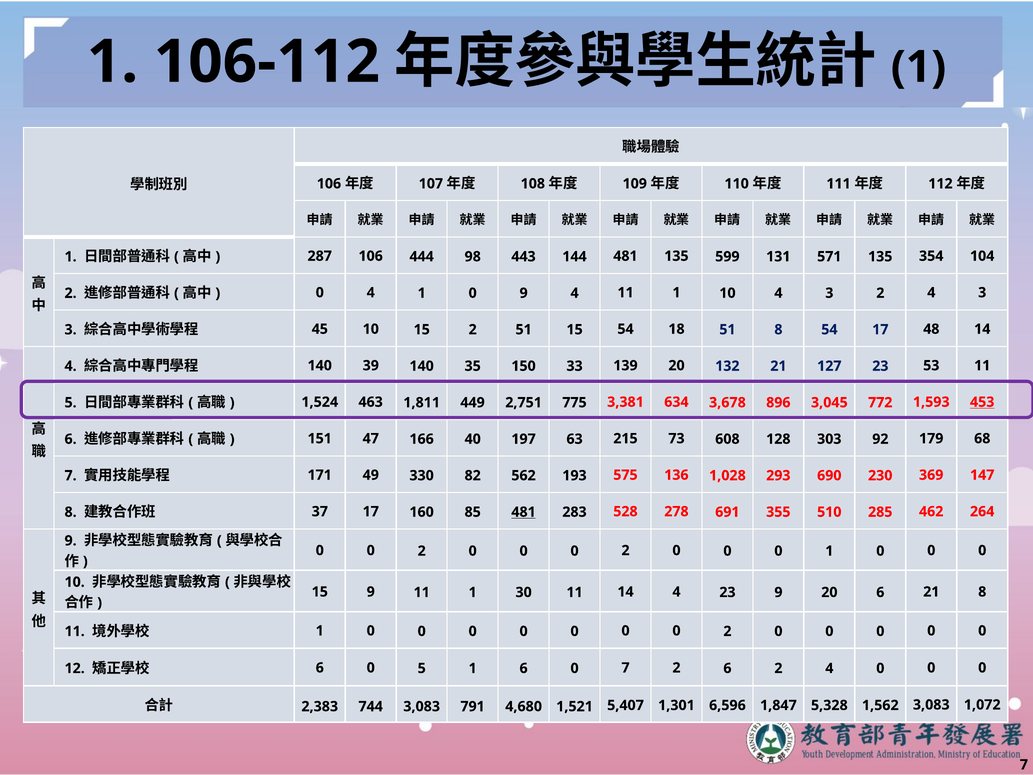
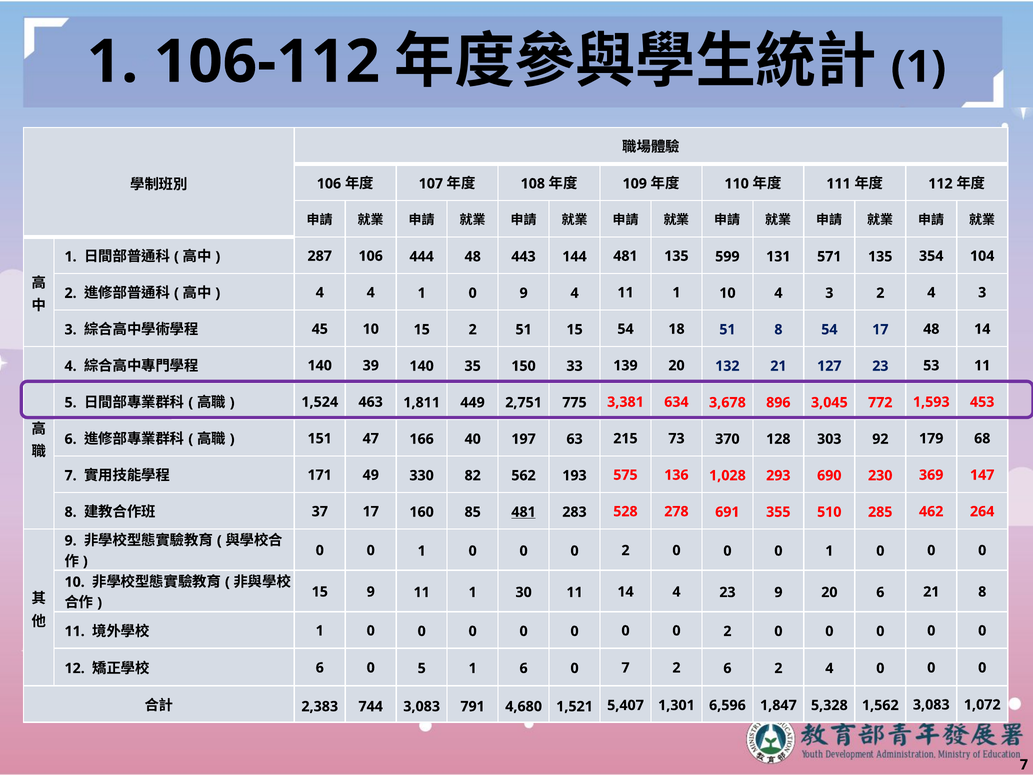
444 98: 98 -> 48 (473, 257)
0: 0 -> 4 (320, 292)
453 underline: present -> none (982, 402)
608: 608 -> 370 (727, 439)
2: 2 -> 1 (422, 551)
